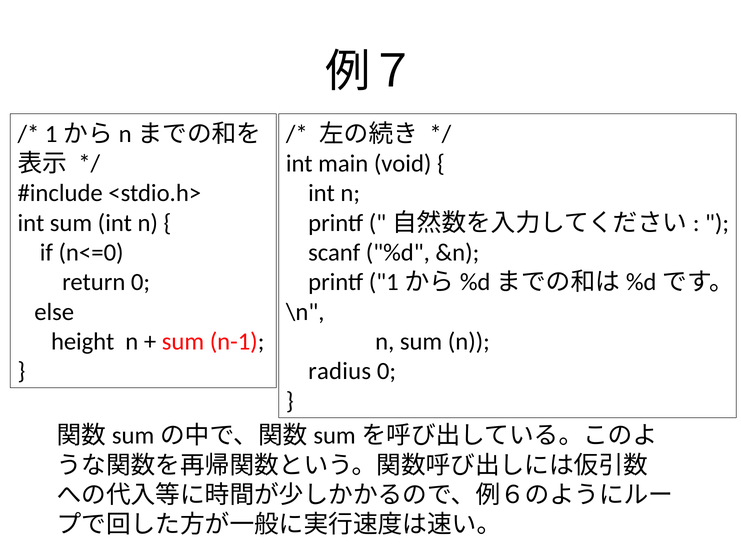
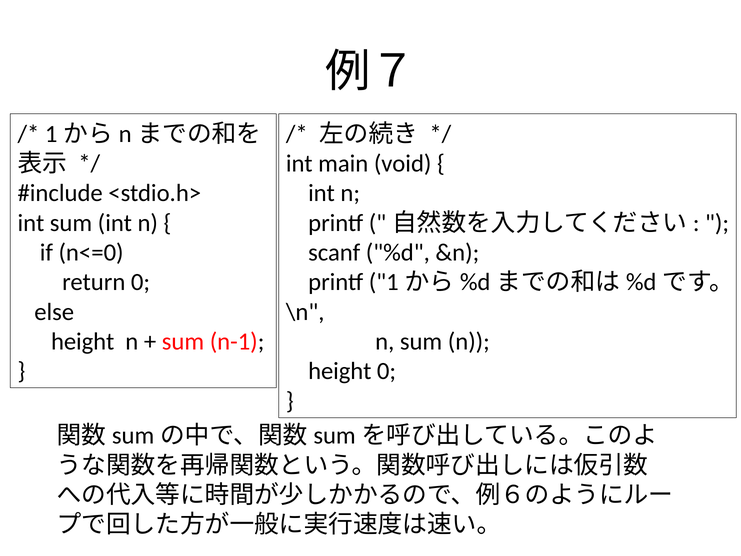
radius: radius -> height (340, 371)
